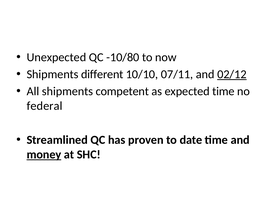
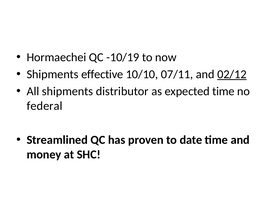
Unexpected: Unexpected -> Hormaechei (56, 57)
-10/80: -10/80 -> -10/19 (123, 57)
different: different -> effective (102, 74)
competent: competent -> distributor (122, 91)
money underline: present -> none (44, 154)
